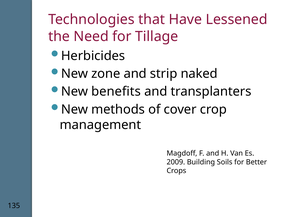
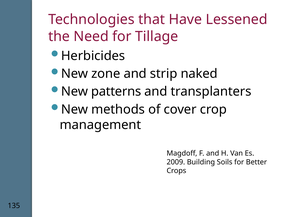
benefits: benefits -> patterns (116, 91)
